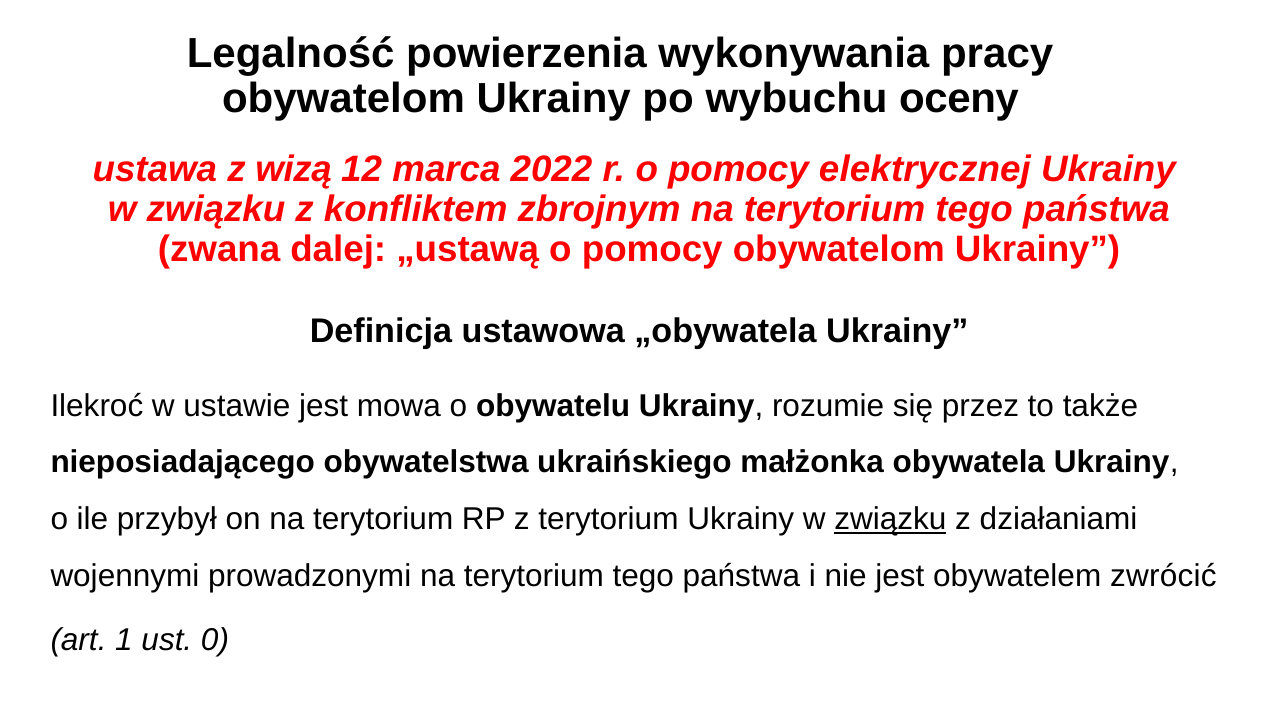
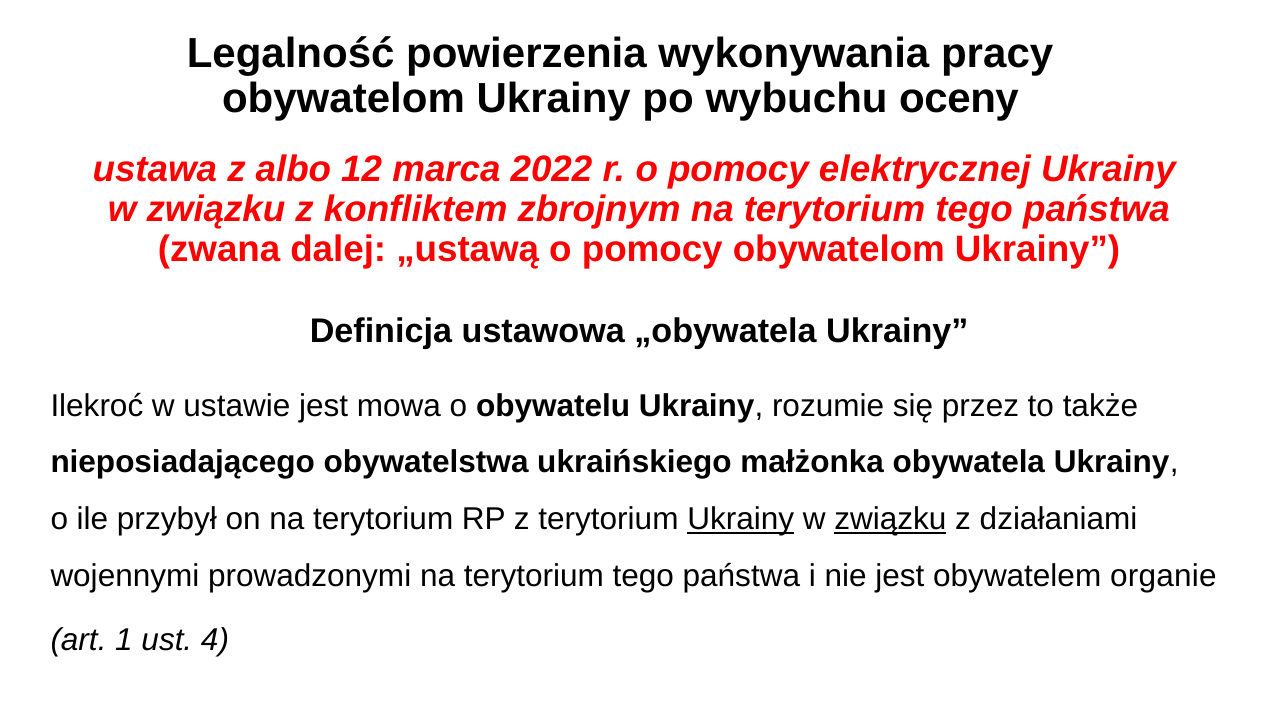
wizą: wizą -> albo (293, 170)
Ukrainy underline: none -> present (741, 519)
zwrócić: zwrócić -> organie (1163, 576)
0: 0 -> 4 (215, 641)
